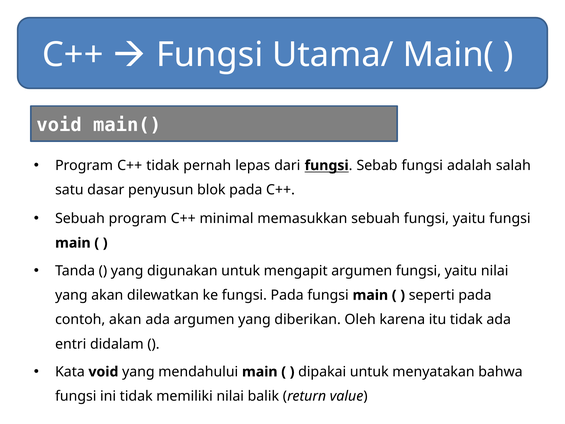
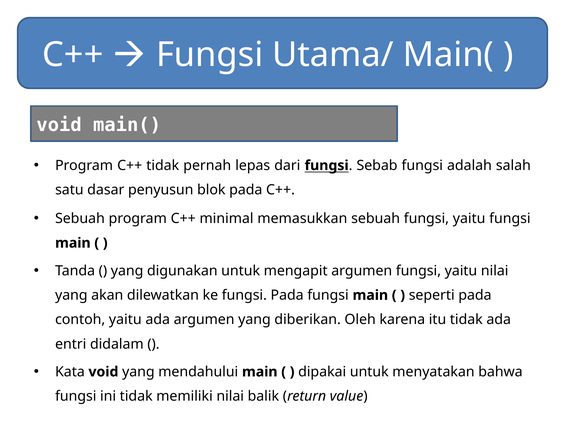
contoh akan: akan -> yaitu (125, 319)
